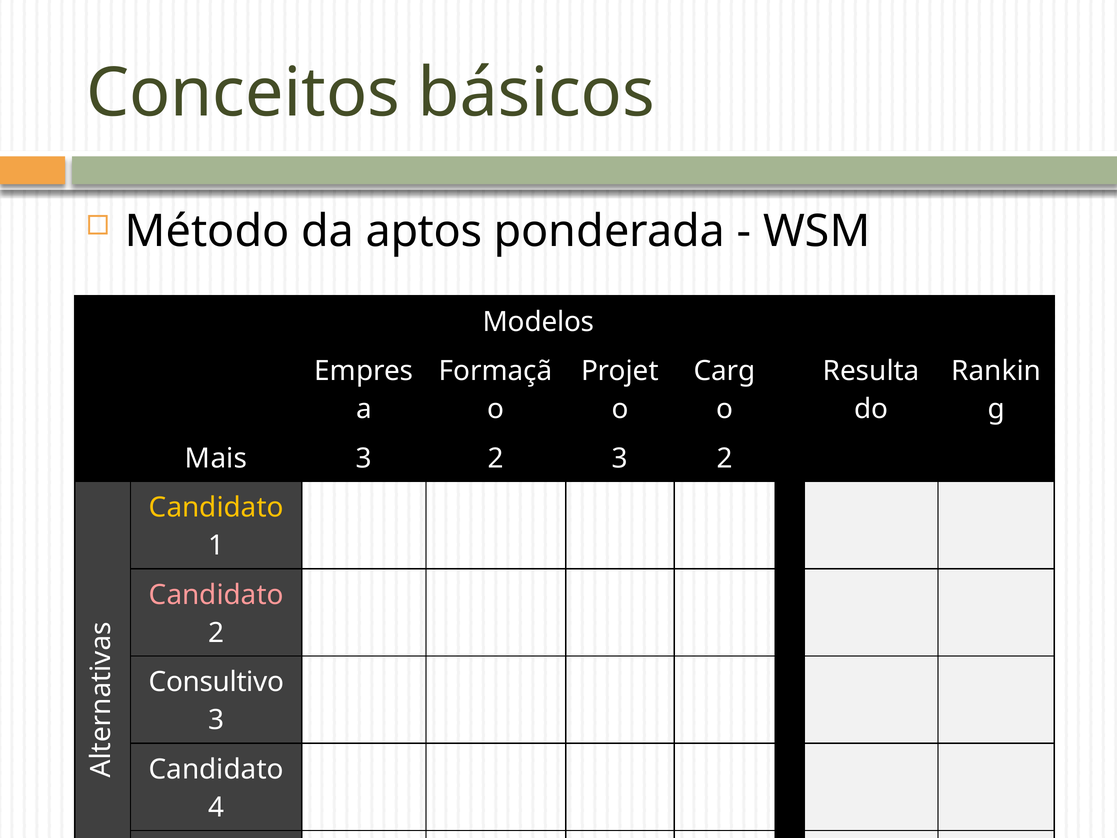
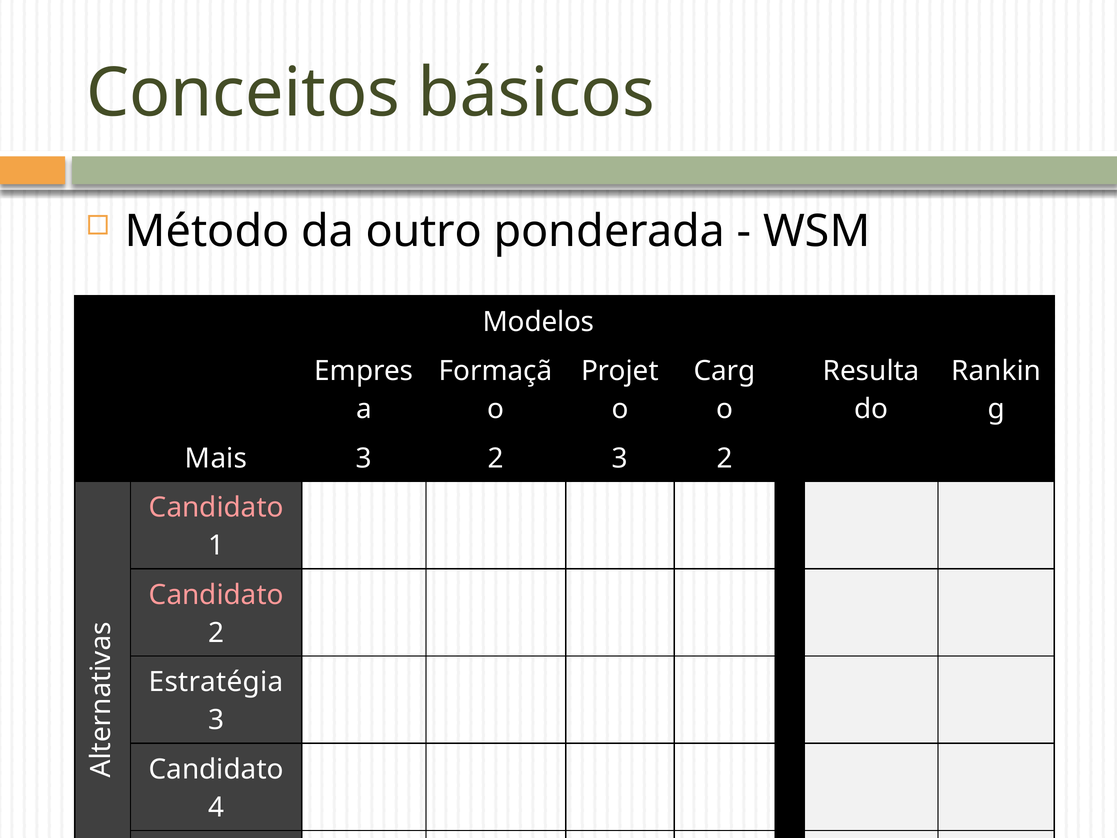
aptos: aptos -> outro (424, 231)
Candidato colour: yellow -> pink (216, 508)
Consultivo: Consultivo -> Estratégia (216, 682)
